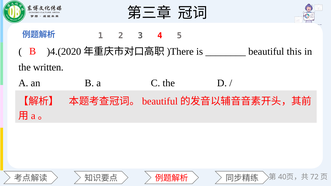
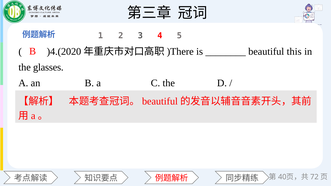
written: written -> glasses (48, 67)
